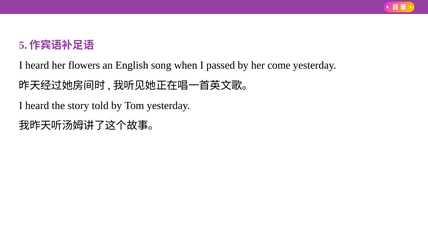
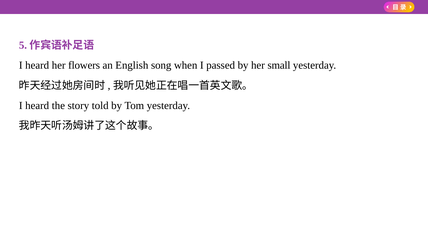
come: come -> small (279, 65)
